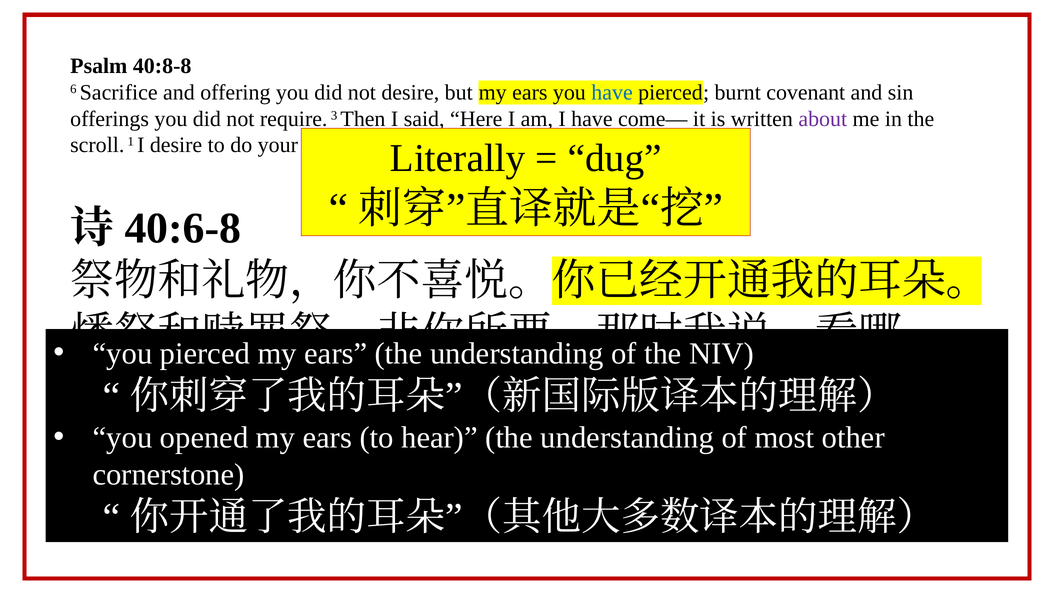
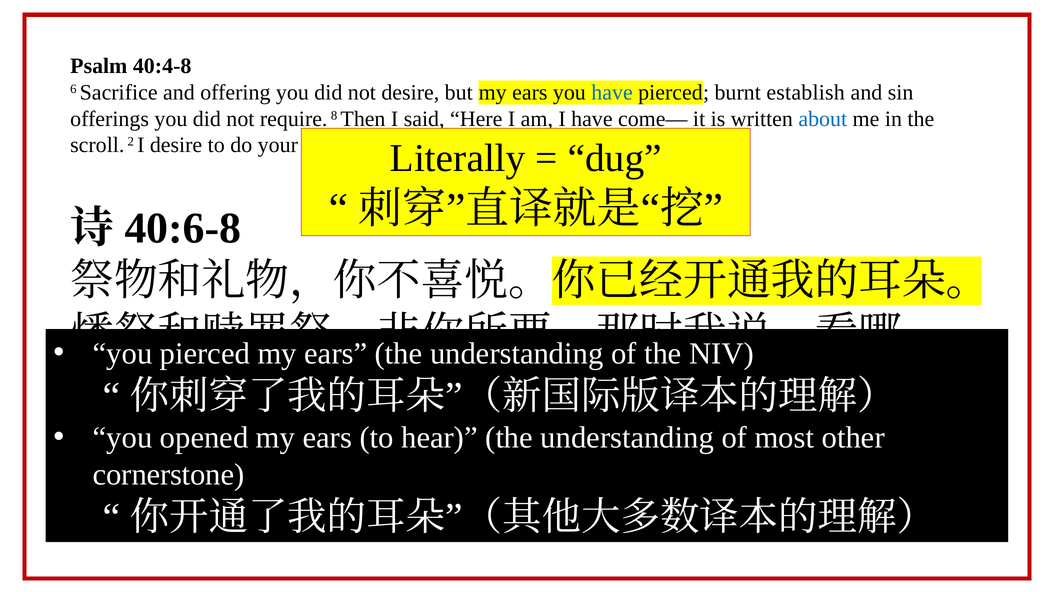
40:8-8: 40:8-8 -> 40:4-8 (162, 66)
covenant: covenant -> establish (806, 93)
3: 3 -> 8 (334, 115)
about colour: purple -> blue (823, 119)
1: 1 -> 2 (131, 142)
